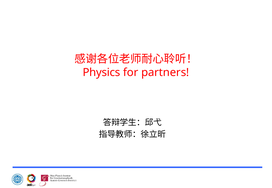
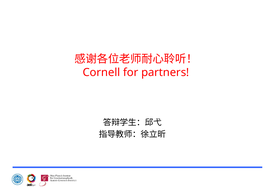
Physics: Physics -> Cornell (101, 73)
